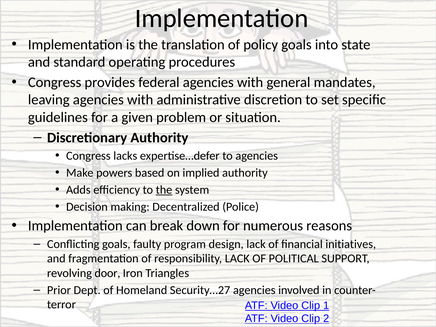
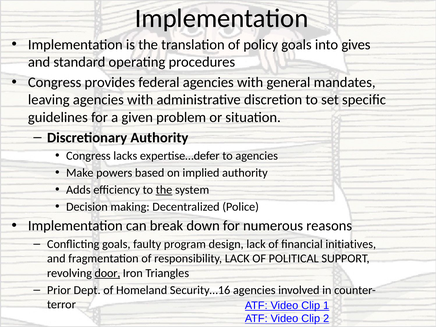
state: state -> gives (356, 45)
door underline: none -> present (107, 273)
Security…27: Security…27 -> Security…16 (200, 290)
